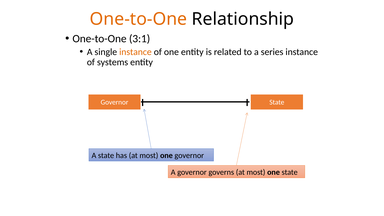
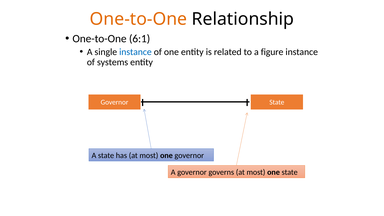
3:1: 3:1 -> 6:1 (140, 39)
instance colour: orange -> blue (135, 52)
series: series -> figure (272, 52)
